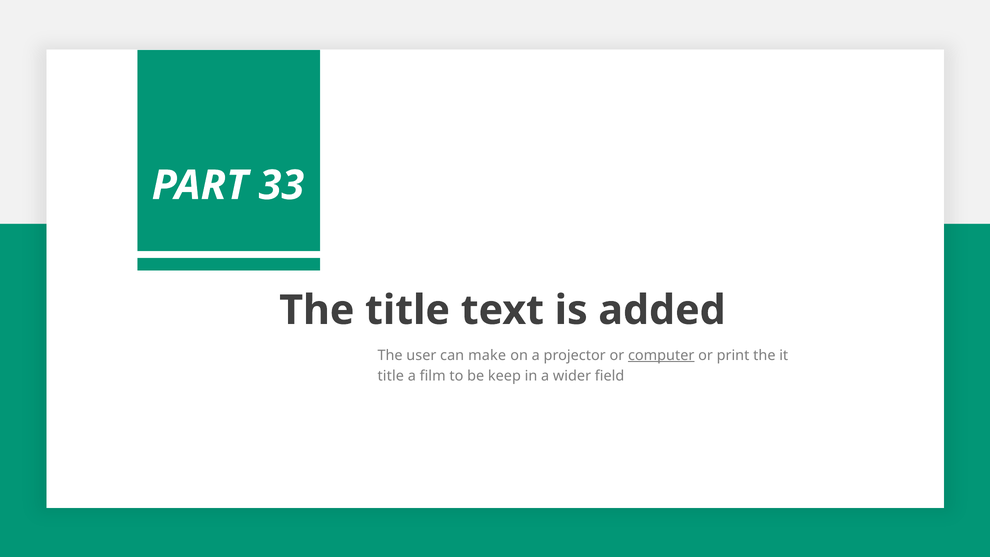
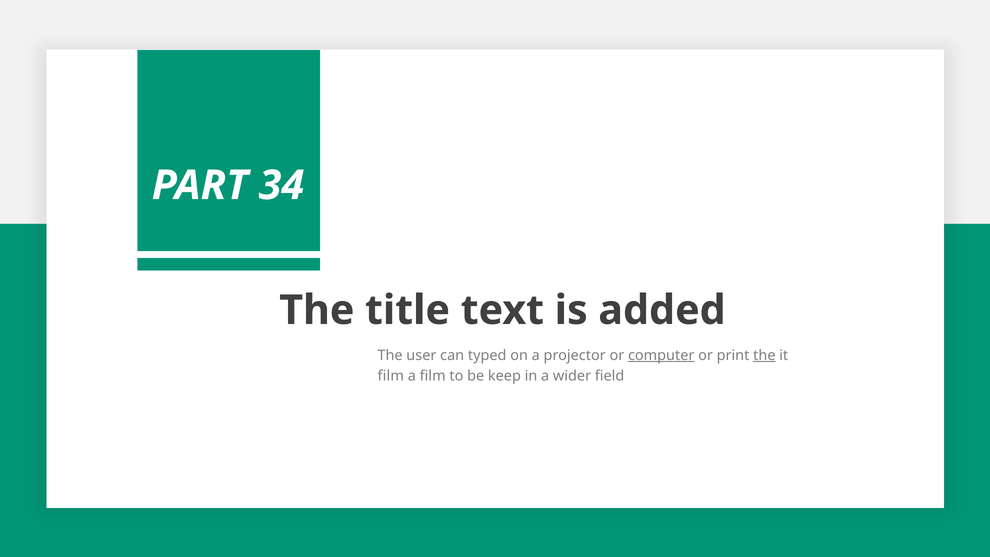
33: 33 -> 34 (281, 185)
make: make -> typed (487, 355)
the underline: none -> present (764, 355)
title: title -> film (391, 376)
